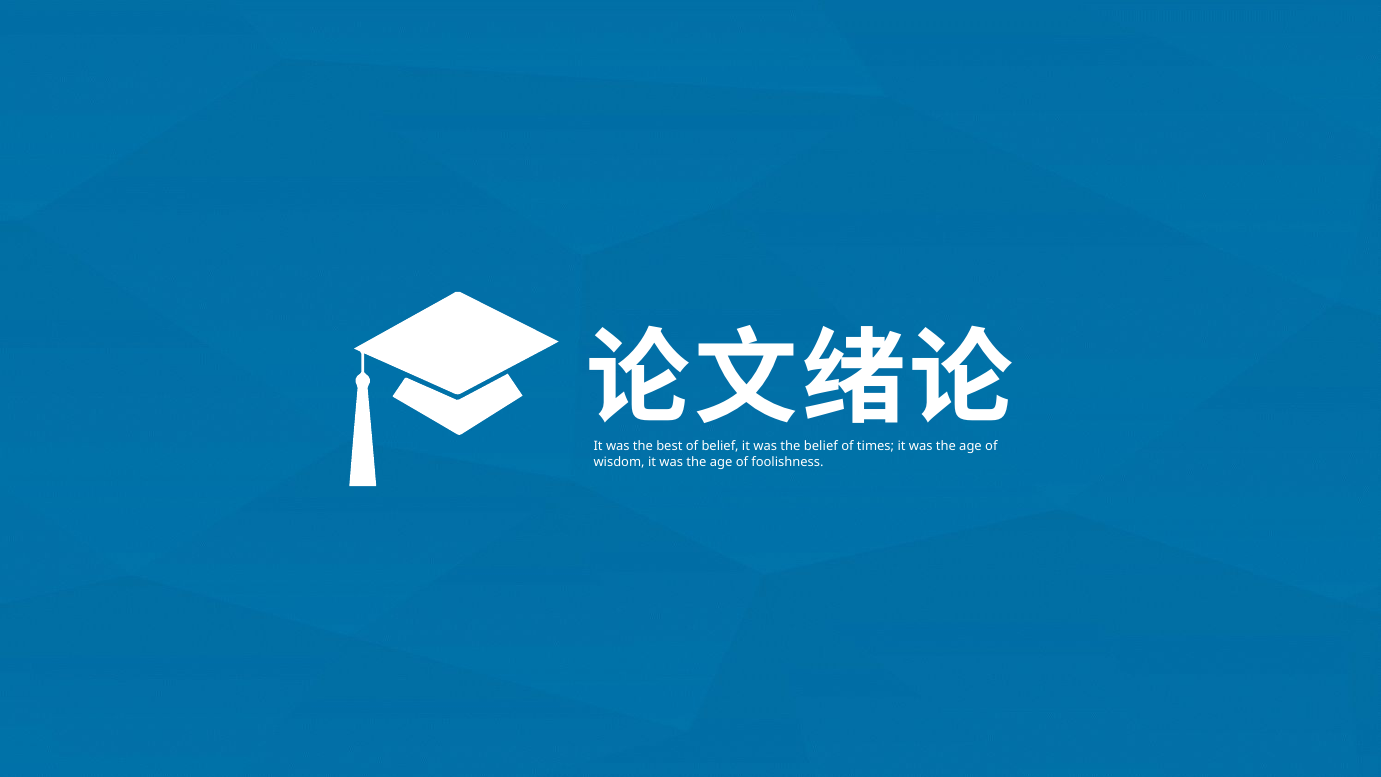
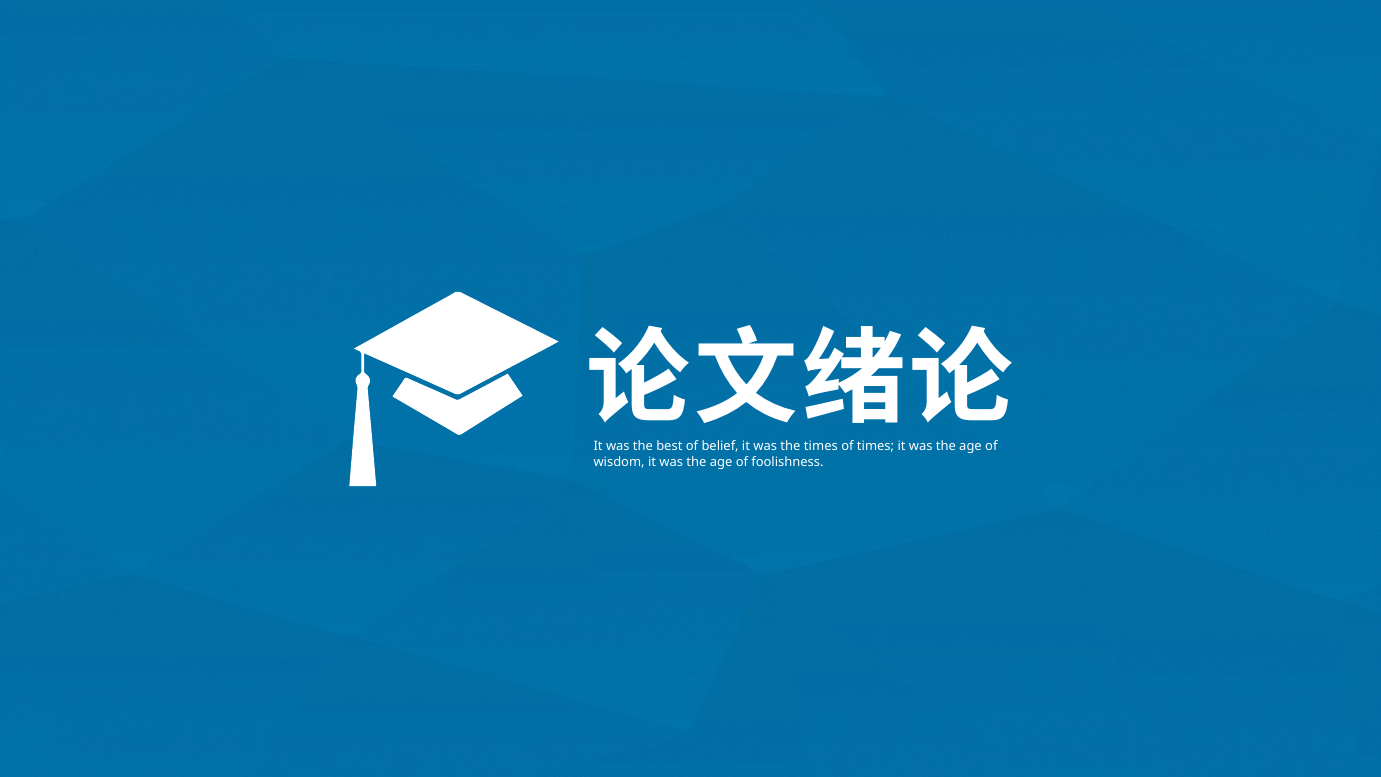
the belief: belief -> times (821, 446)
